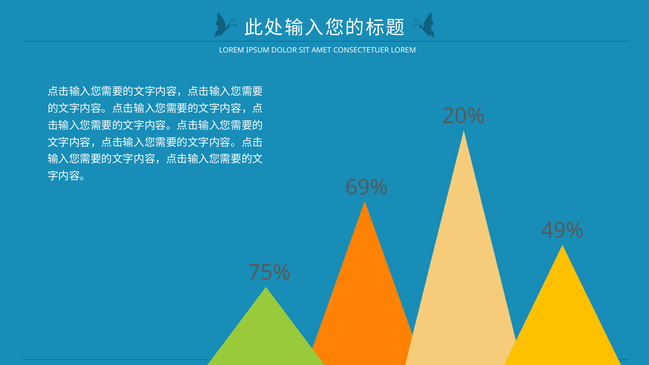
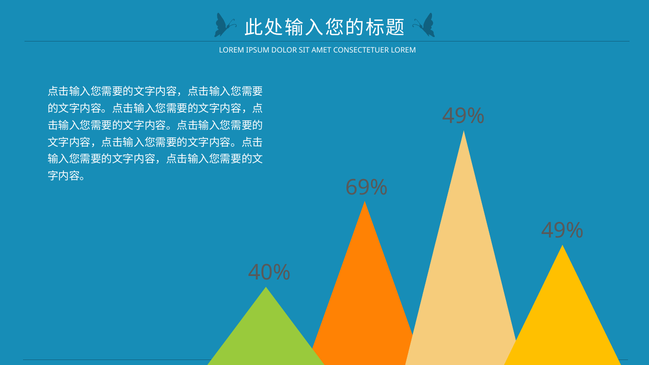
20%: 20% -> 49% (464, 116)
75%: 75% -> 40% (269, 273)
